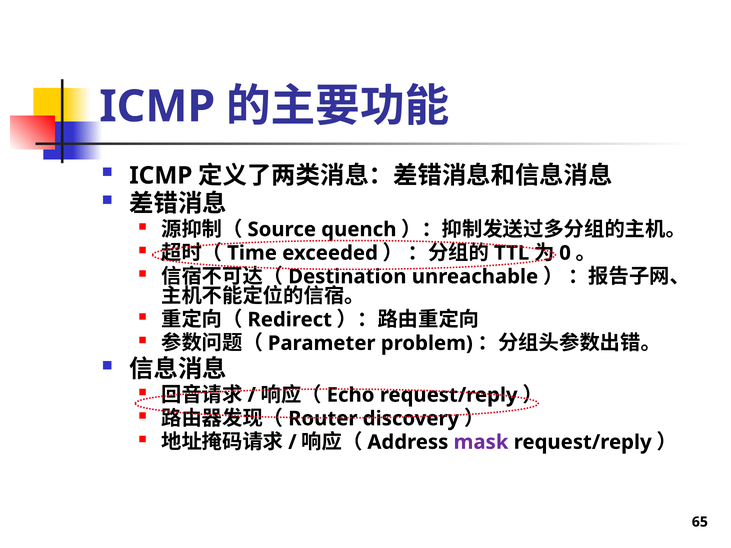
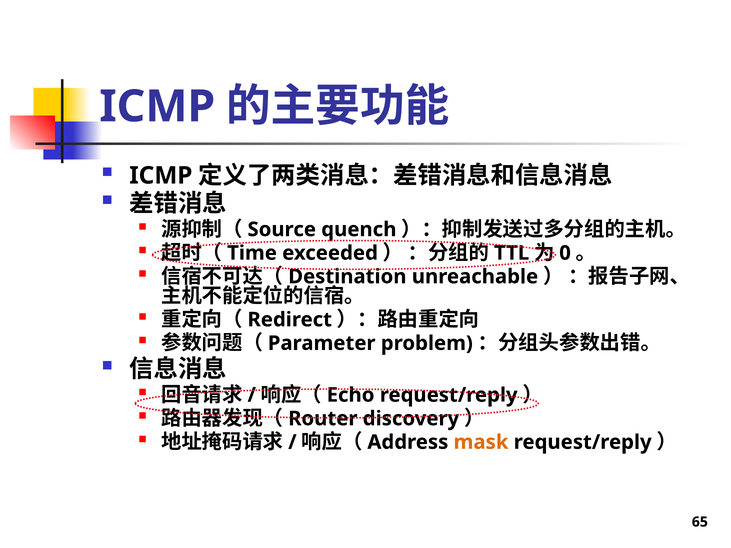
mask colour: purple -> orange (481, 442)
